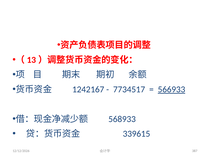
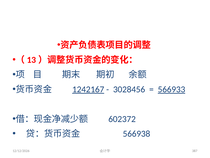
1242167 underline: none -> present (88, 89)
7734517: 7734517 -> 3028456 (129, 89)
568933: 568933 -> 602372 (122, 119)
339615: 339615 -> 566938 (136, 133)
